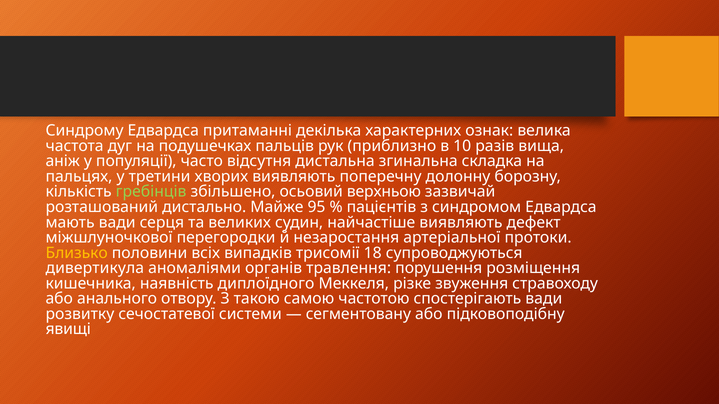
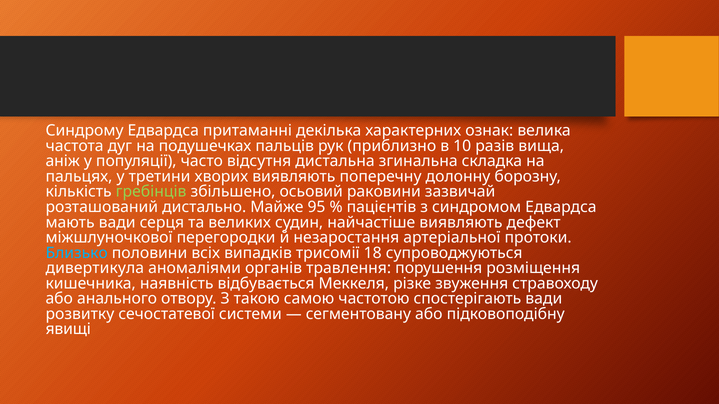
верхньою: верхньою -> раковини (384, 192)
Близько colour: yellow -> light blue (77, 253)
диплоїдного: диплоїдного -> відбувається (266, 284)
